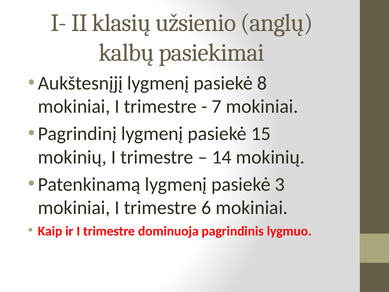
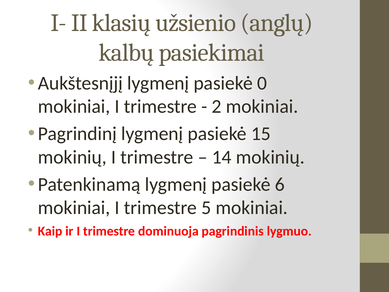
8: 8 -> 0 (262, 83)
7: 7 -> 2 (217, 106)
3: 3 -> 6 (280, 184)
6: 6 -> 5 (206, 208)
